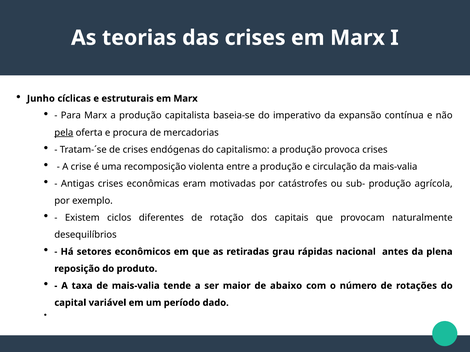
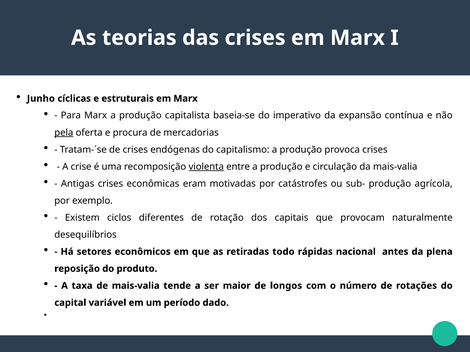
violenta underline: none -> present (206, 167)
grau: grau -> todo (283, 252)
abaixo: abaixo -> longos (286, 286)
